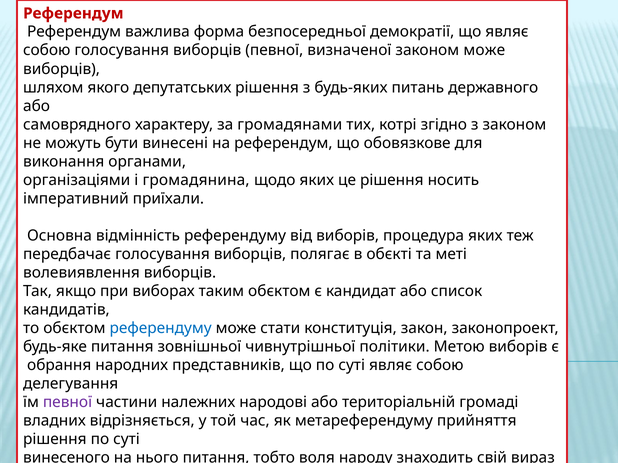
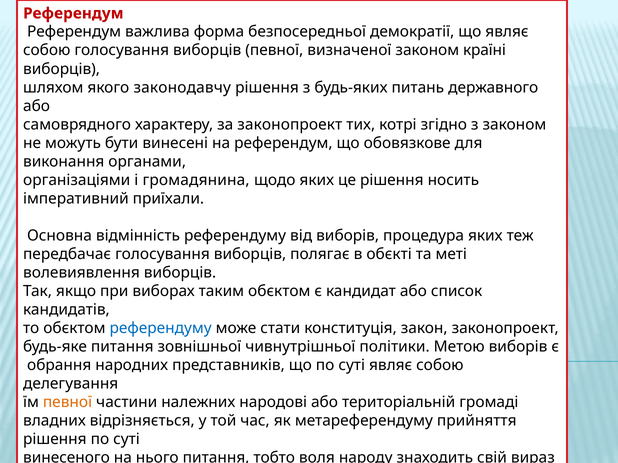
законом може: може -> країні (484, 50)
депутатських: депутатських -> законодавчу (182, 88)
за громадянами: громадянами -> законопроект (290, 125)
певної colour: purple -> orange (68, 403)
